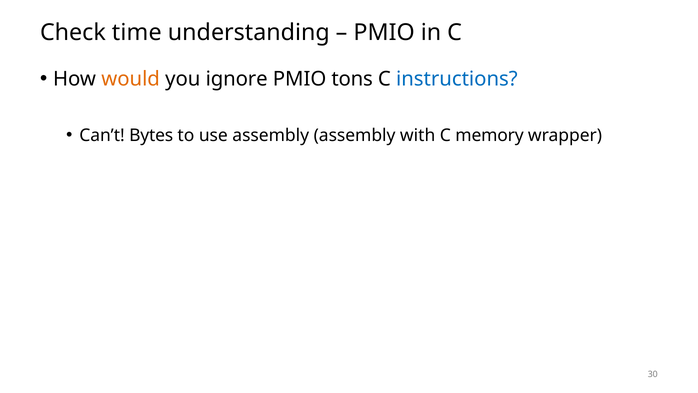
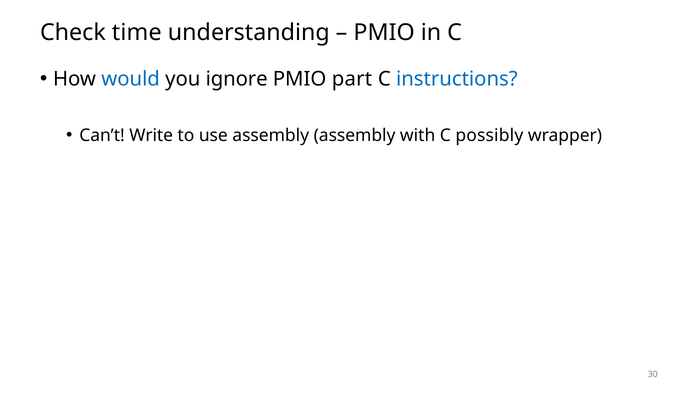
would colour: orange -> blue (131, 79)
tons: tons -> part (352, 79)
Bytes: Bytes -> Write (151, 135)
memory: memory -> possibly (489, 135)
